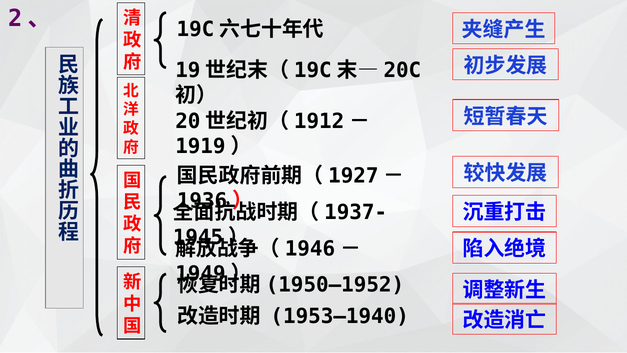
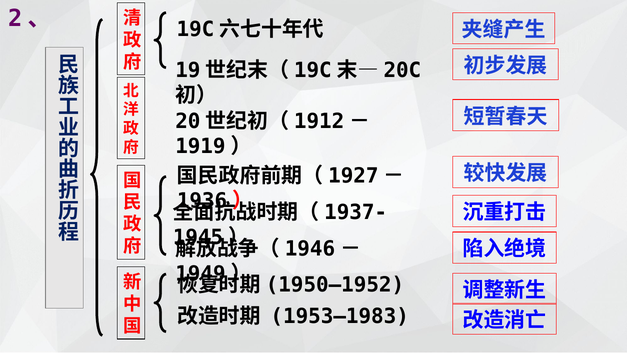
1953—1940: 1953—1940 -> 1953—1983 (340, 316)
